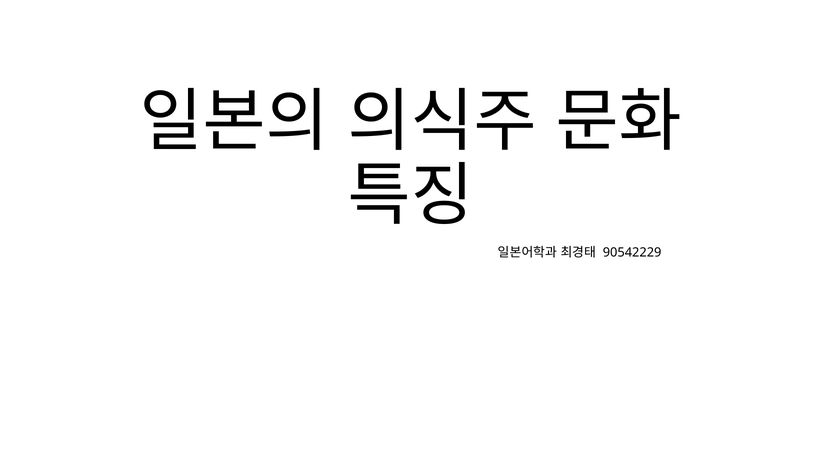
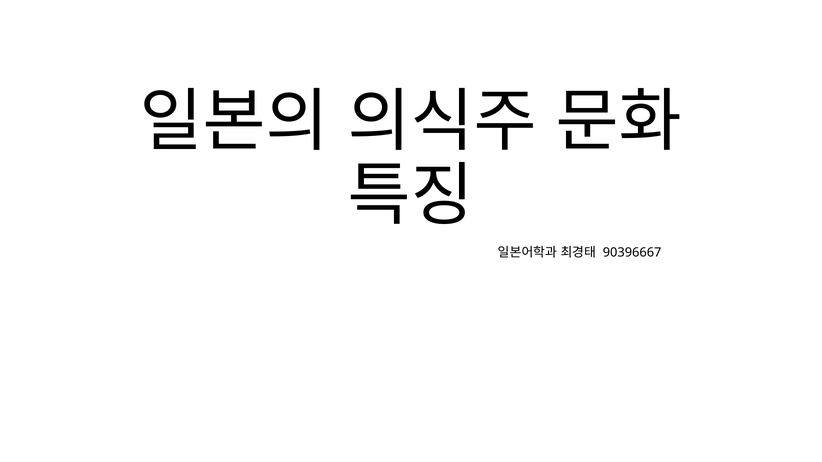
90542229: 90542229 -> 90396667 (632, 253)
